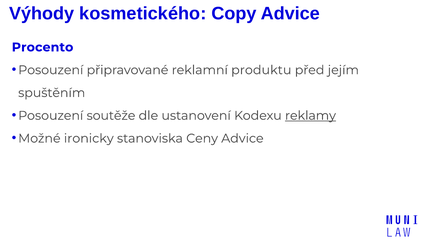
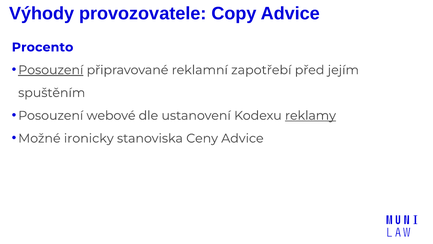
kosmetického: kosmetického -> provozovatele (143, 13)
Posouzení underline: none -> present (51, 70)
produktu: produktu -> zapotřebí (261, 70)
soutěže: soutěže -> webové (111, 115)
